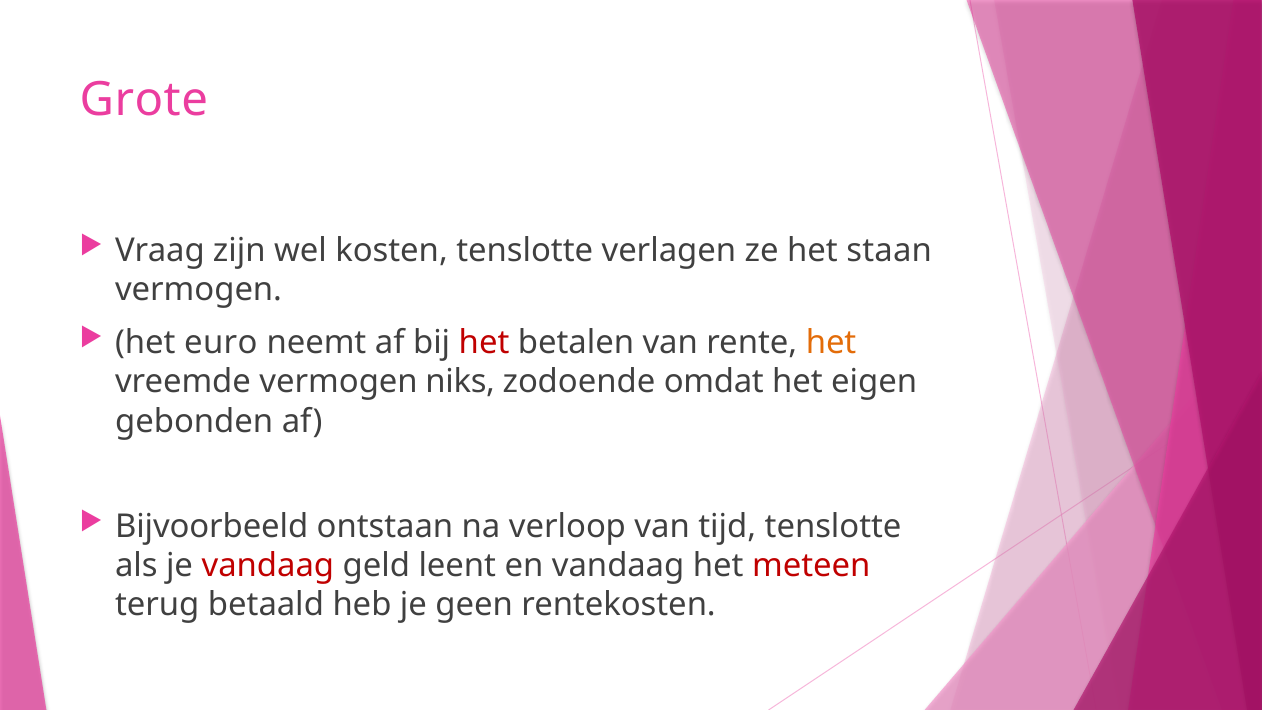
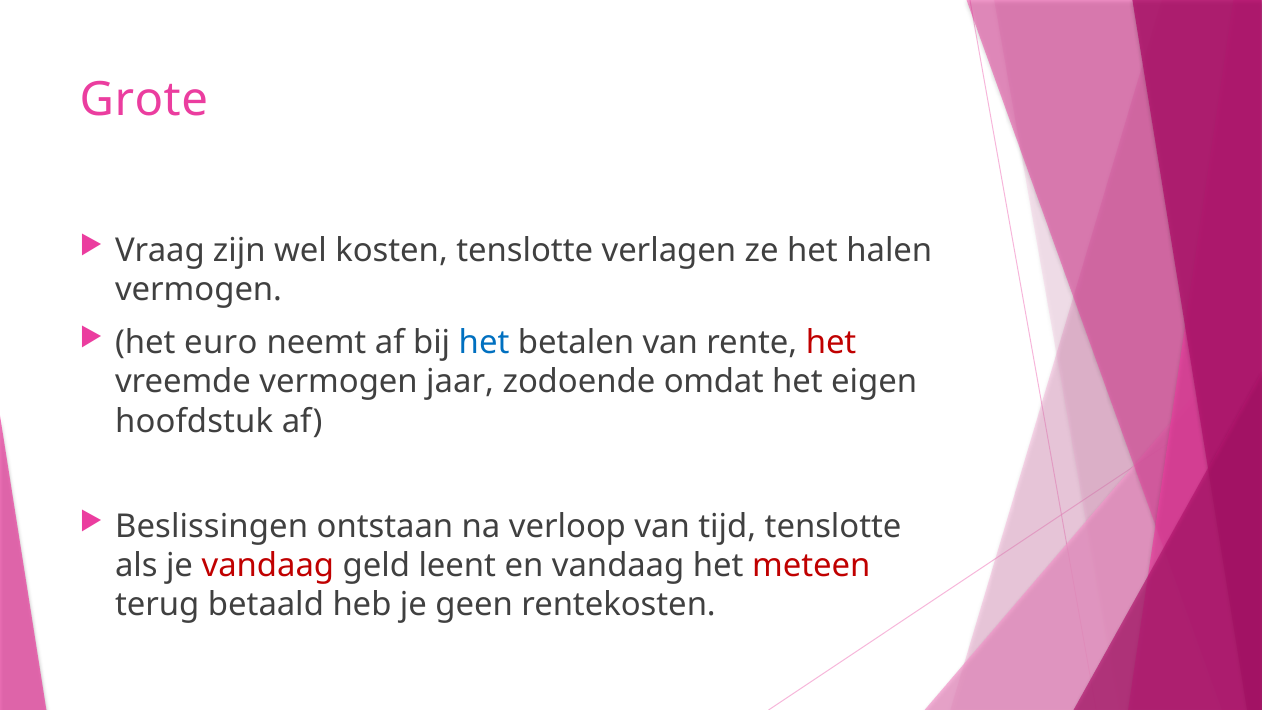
staan: staan -> halen (889, 250)
het colour: red -> blue (484, 342)
het colour: orange -> red (831, 342)
niks: niks -> jaar (460, 382)
gebonden: gebonden -> hoofdstuk (194, 421)
Bijvoorbeeld: Bijvoorbeeld -> Beslissingen (212, 526)
